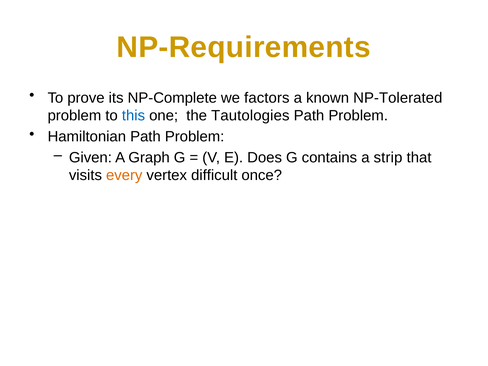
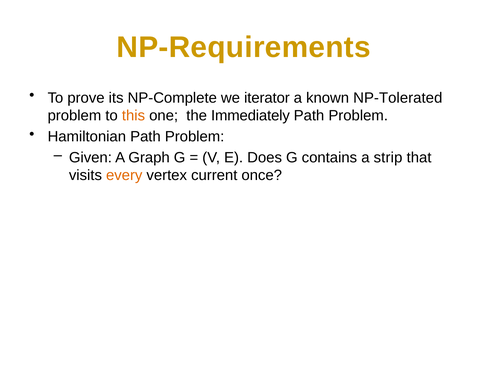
factors: factors -> iterator (267, 98)
this colour: blue -> orange (133, 116)
Tautologies: Tautologies -> Immediately (250, 116)
difficult: difficult -> current (214, 175)
